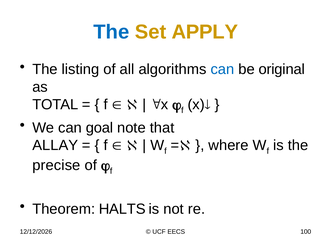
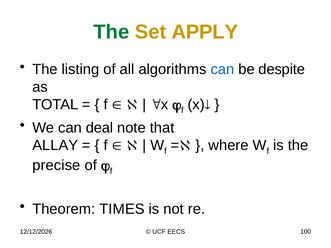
The colour: blue -> green (111, 32)
original: original -> despite (282, 69)
goal: goal -> deal (100, 128)
HALTS: HALTS -> TIMES (122, 209)
